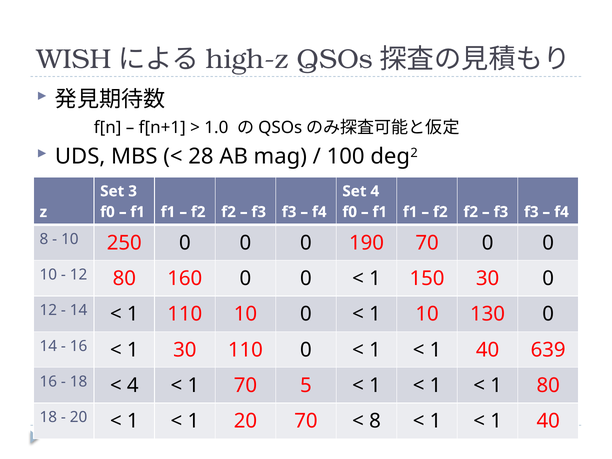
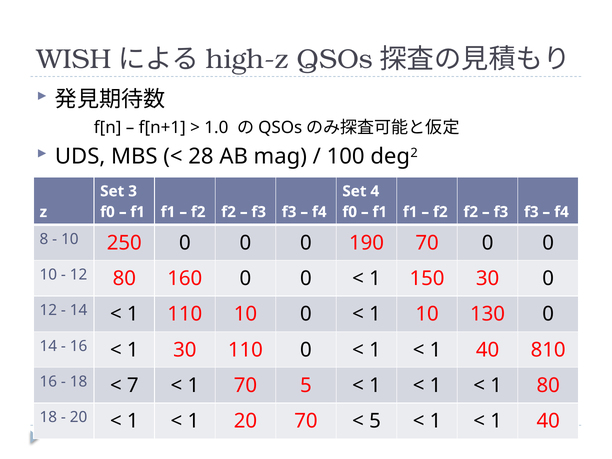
639: 639 -> 810 (548, 350)
4: 4 -> 7 (133, 385)
8: 8 -> 5 (375, 421)
